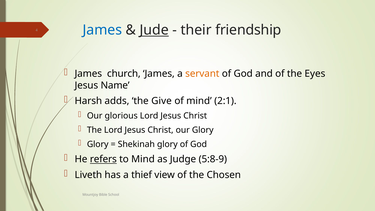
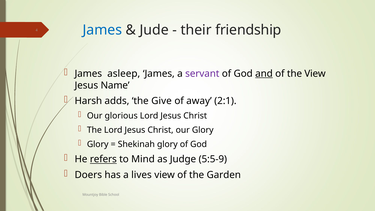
Jude underline: present -> none (154, 30)
church: church -> asleep (124, 74)
servant colour: orange -> purple (202, 74)
and underline: none -> present (264, 74)
the Eyes: Eyes -> View (315, 74)
of mind: mind -> away (199, 101)
5:8-9: 5:8-9 -> 5:5-9 (213, 159)
Liveth: Liveth -> Doers (88, 175)
thief: thief -> lives (141, 175)
Chosen: Chosen -> Garden (224, 175)
